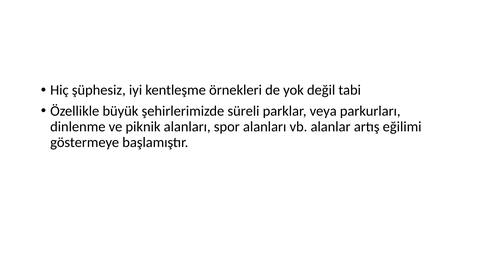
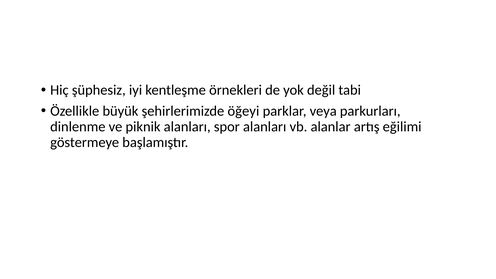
süreli: süreli -> öğeyi (243, 111)
